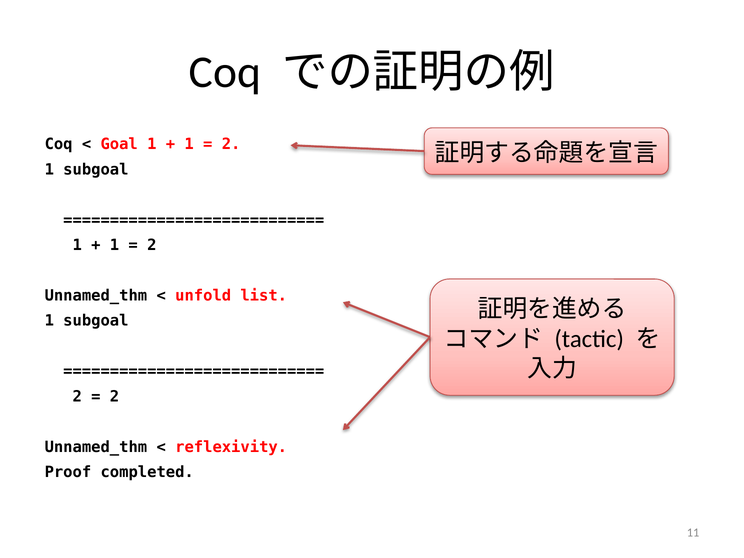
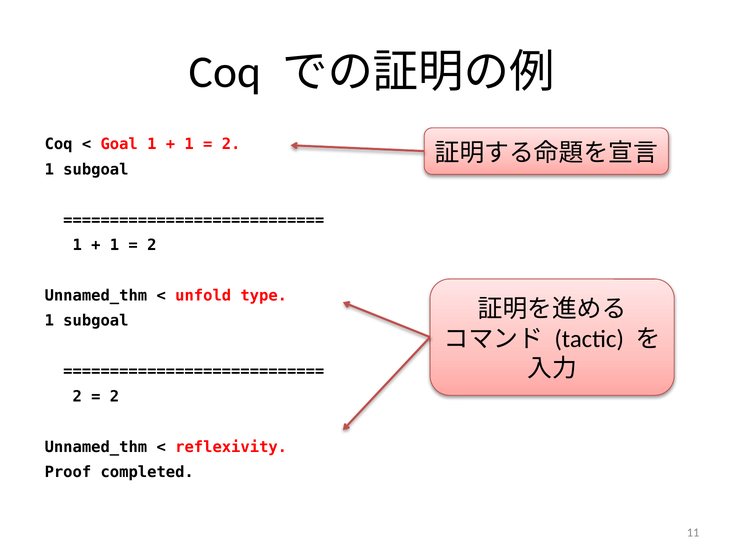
list: list -> type (264, 296)
